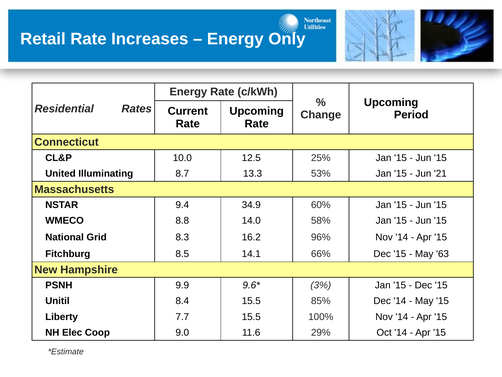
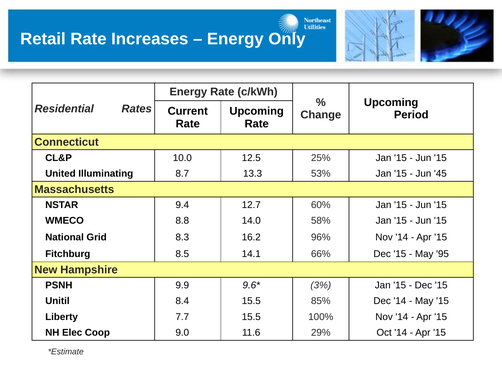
21: 21 -> 45 (440, 173)
34.9: 34.9 -> 12.7 (251, 205)
63: 63 -> 95 (443, 254)
